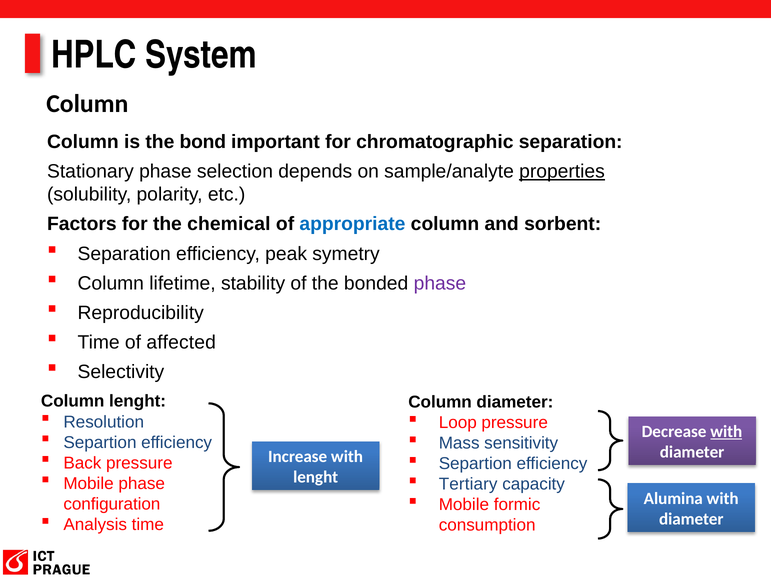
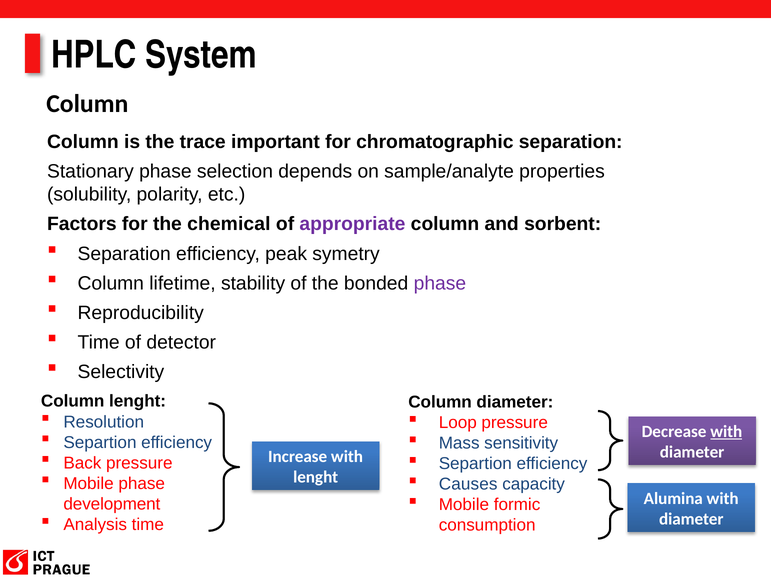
bond: bond -> trace (203, 142)
properties underline: present -> none (562, 172)
appropriate colour: blue -> purple (352, 224)
affected: affected -> detector (181, 342)
Tertiary: Tertiary -> Causes (468, 484)
configuration: configuration -> development (112, 504)
